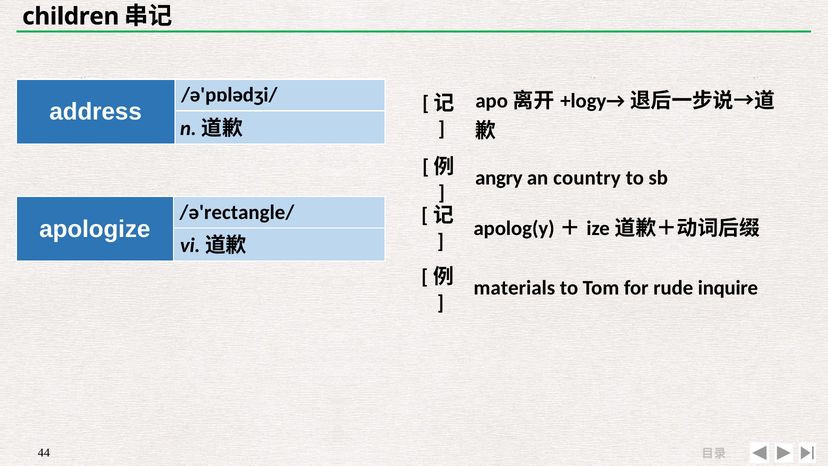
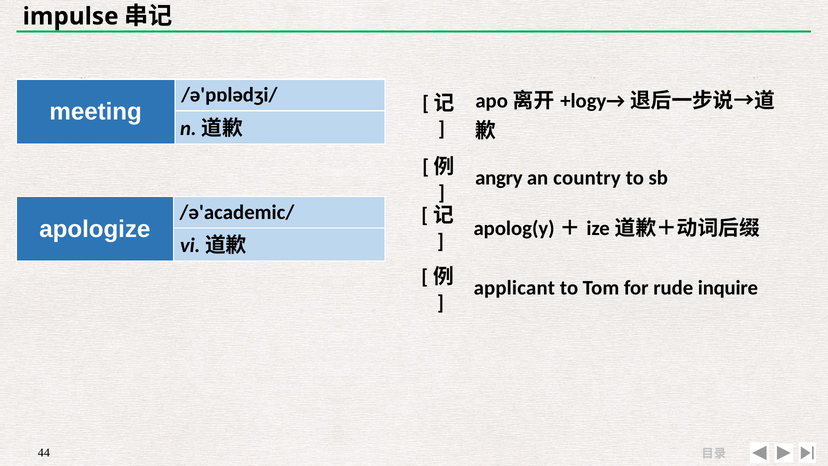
children: children -> impulse (71, 16)
address: address -> meeting (96, 112)
/ə'rectangle/: /ə'rectangle/ -> /ə'academic/ (237, 212)
materials: materials -> applicant (514, 288)
